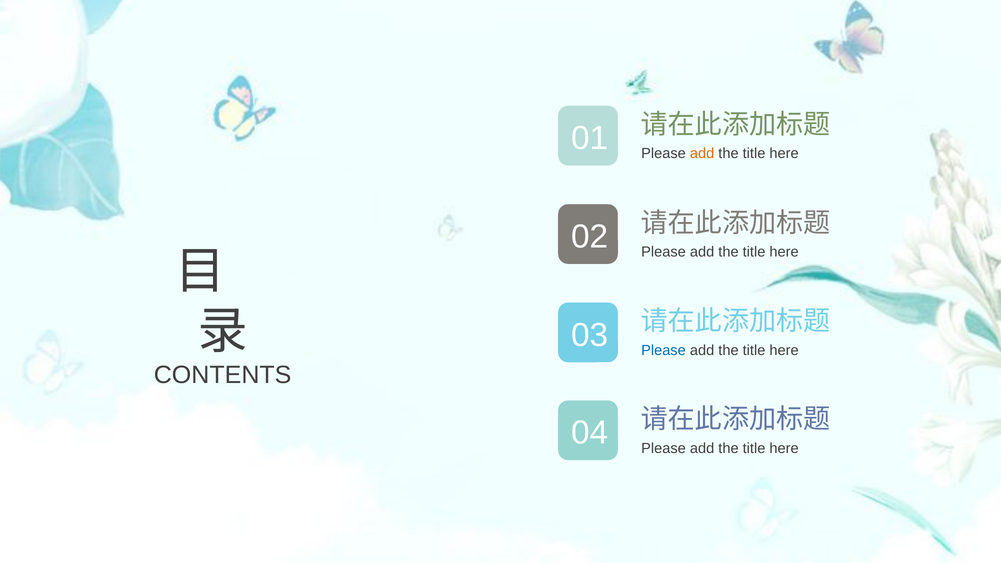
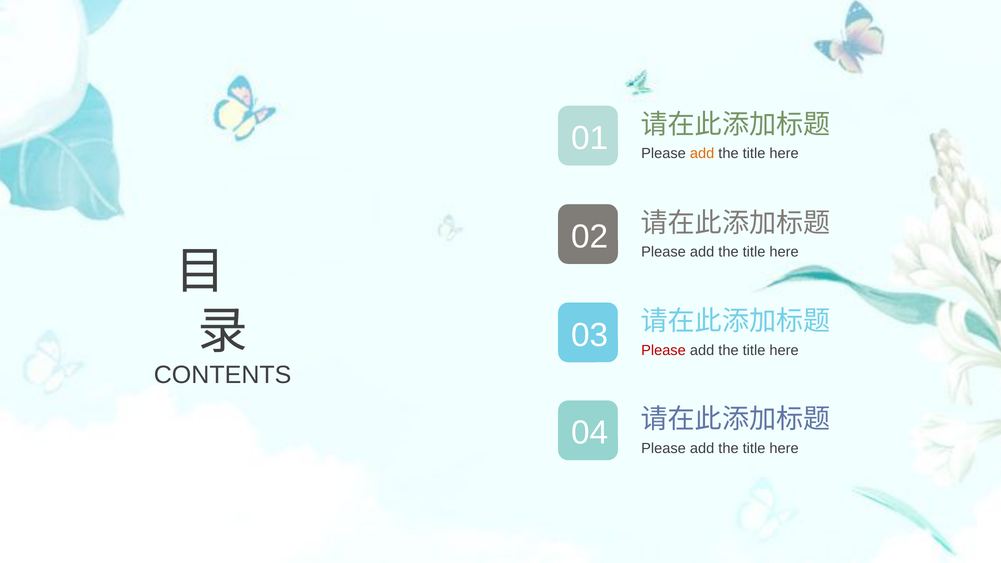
Please colour: blue -> red (663, 351)
